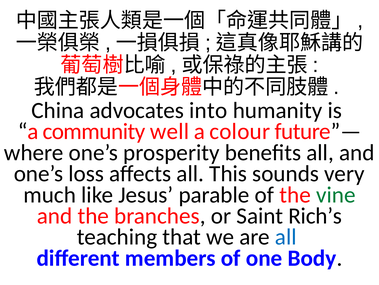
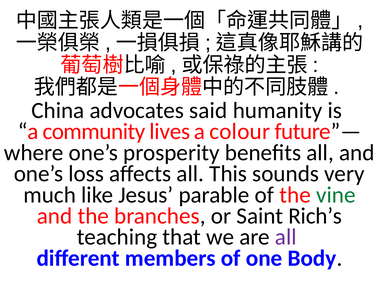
into: into -> said (208, 110)
well: well -> lives (170, 131)
all colour: blue -> purple (286, 236)
